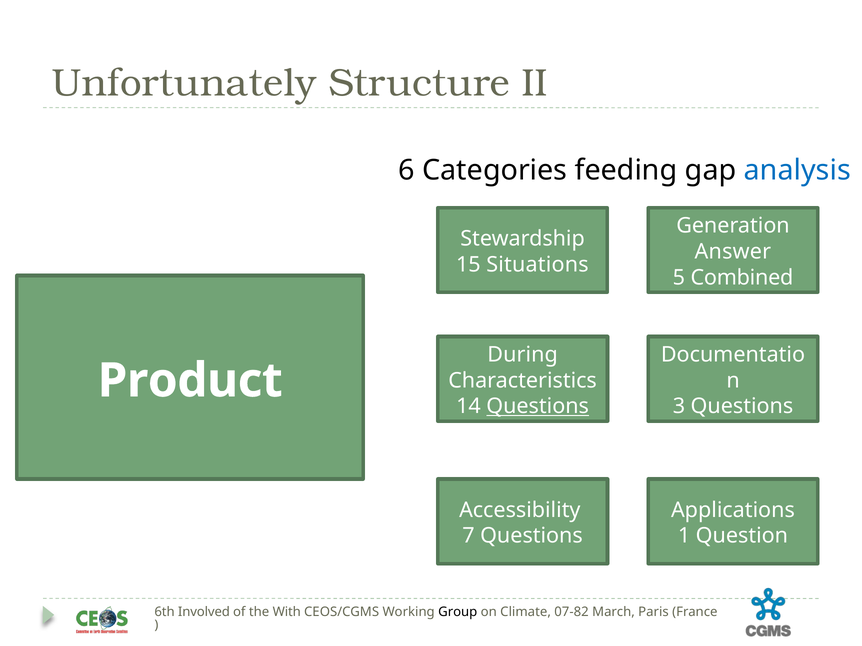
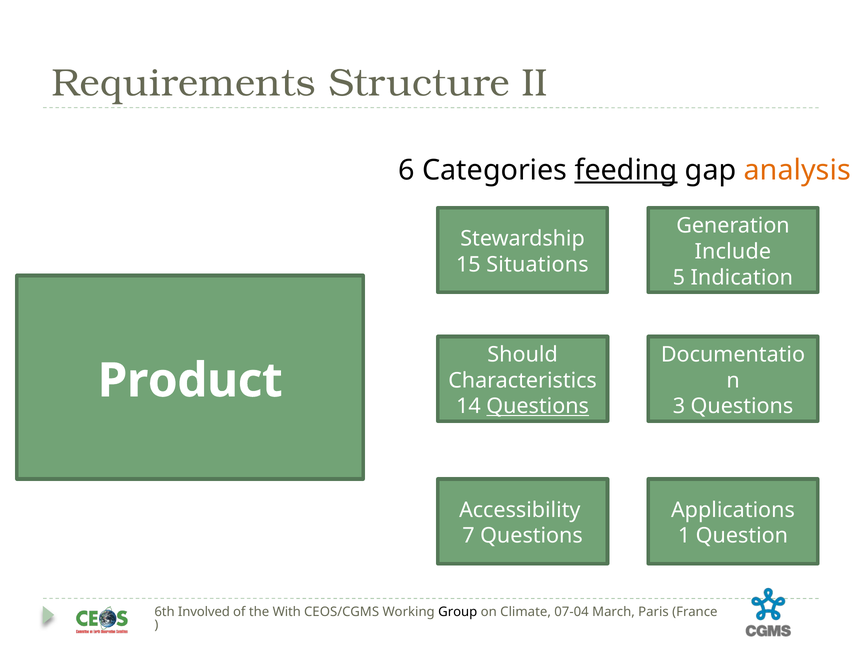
Unfortunately: Unfortunately -> Requirements (184, 83)
feeding underline: none -> present (626, 170)
analysis colour: blue -> orange (797, 170)
Answer: Answer -> Include (733, 252)
Combined: Combined -> Indication (742, 278)
During: During -> Should (523, 355)
07-82: 07-82 -> 07-04 (571, 612)
